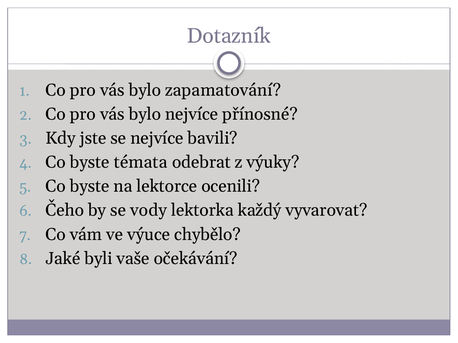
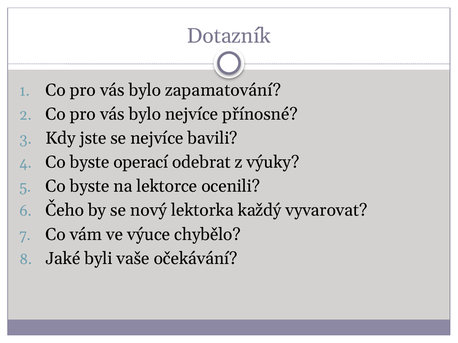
témata: témata -> operací (141, 162)
vody: vody -> nový (149, 211)
